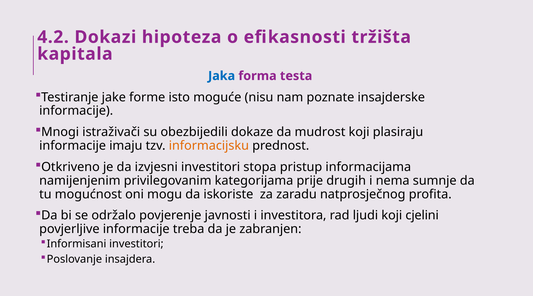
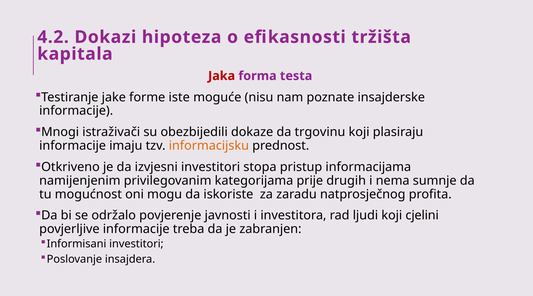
Jaka colour: blue -> red (222, 76)
isto: isto -> iste (179, 97)
mudrost: mudrost -> trgovinu (320, 132)
